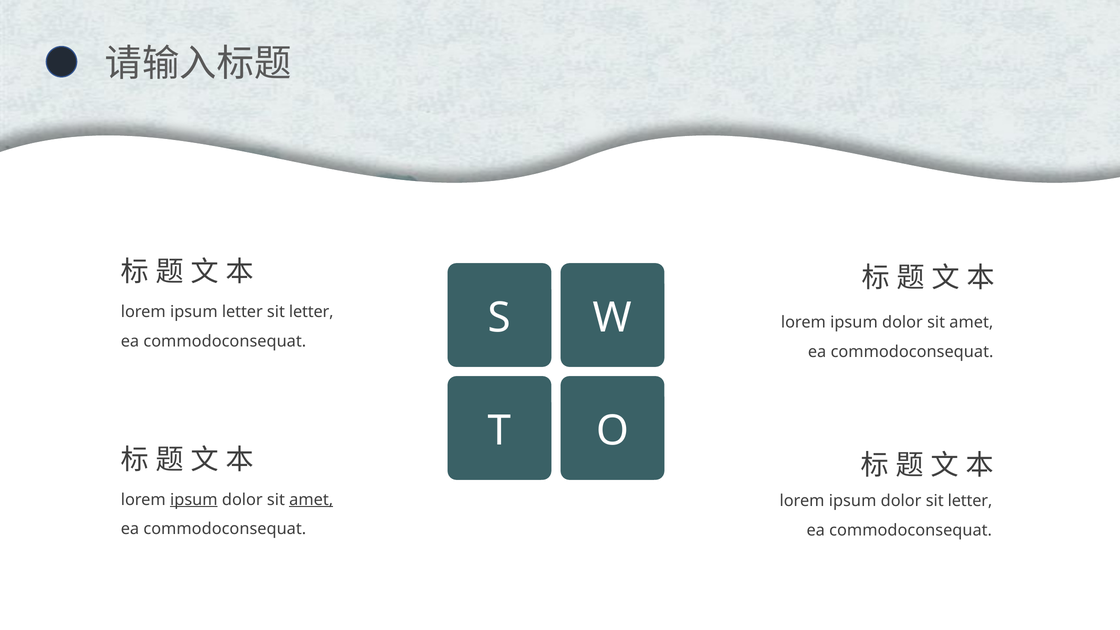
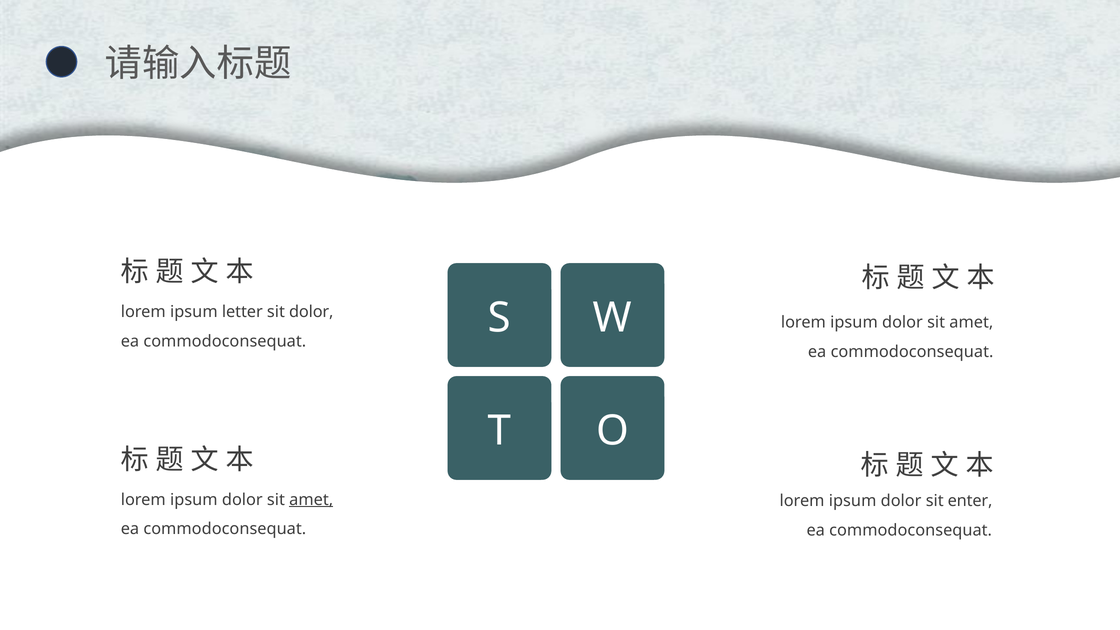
letter: letter -> dolor (311, 312)
ipsum underline: present -> none (194, 500)
dolor sit letter: letter -> enter (970, 501)
